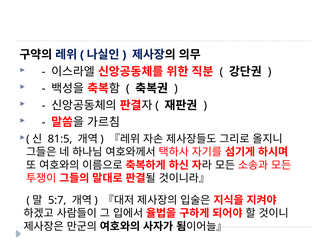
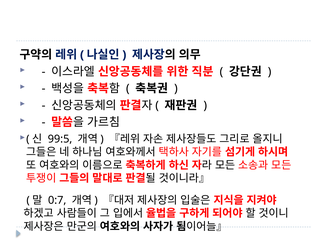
81:5: 81:5 -> 99:5 (60, 139)
5:7: 5:7 -> 0:7 (57, 201)
